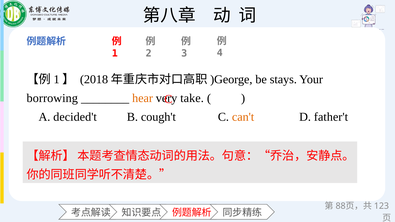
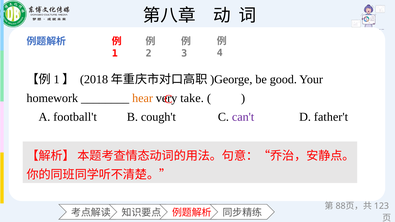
stays: stays -> good (283, 79)
borrowing: borrowing -> homework (52, 98)
decided't: decided't -> football't (75, 117)
can't colour: orange -> purple (243, 117)
